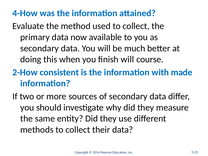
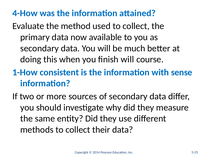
2-How: 2-How -> 1-How (25, 72)
made: made -> sense (182, 72)
